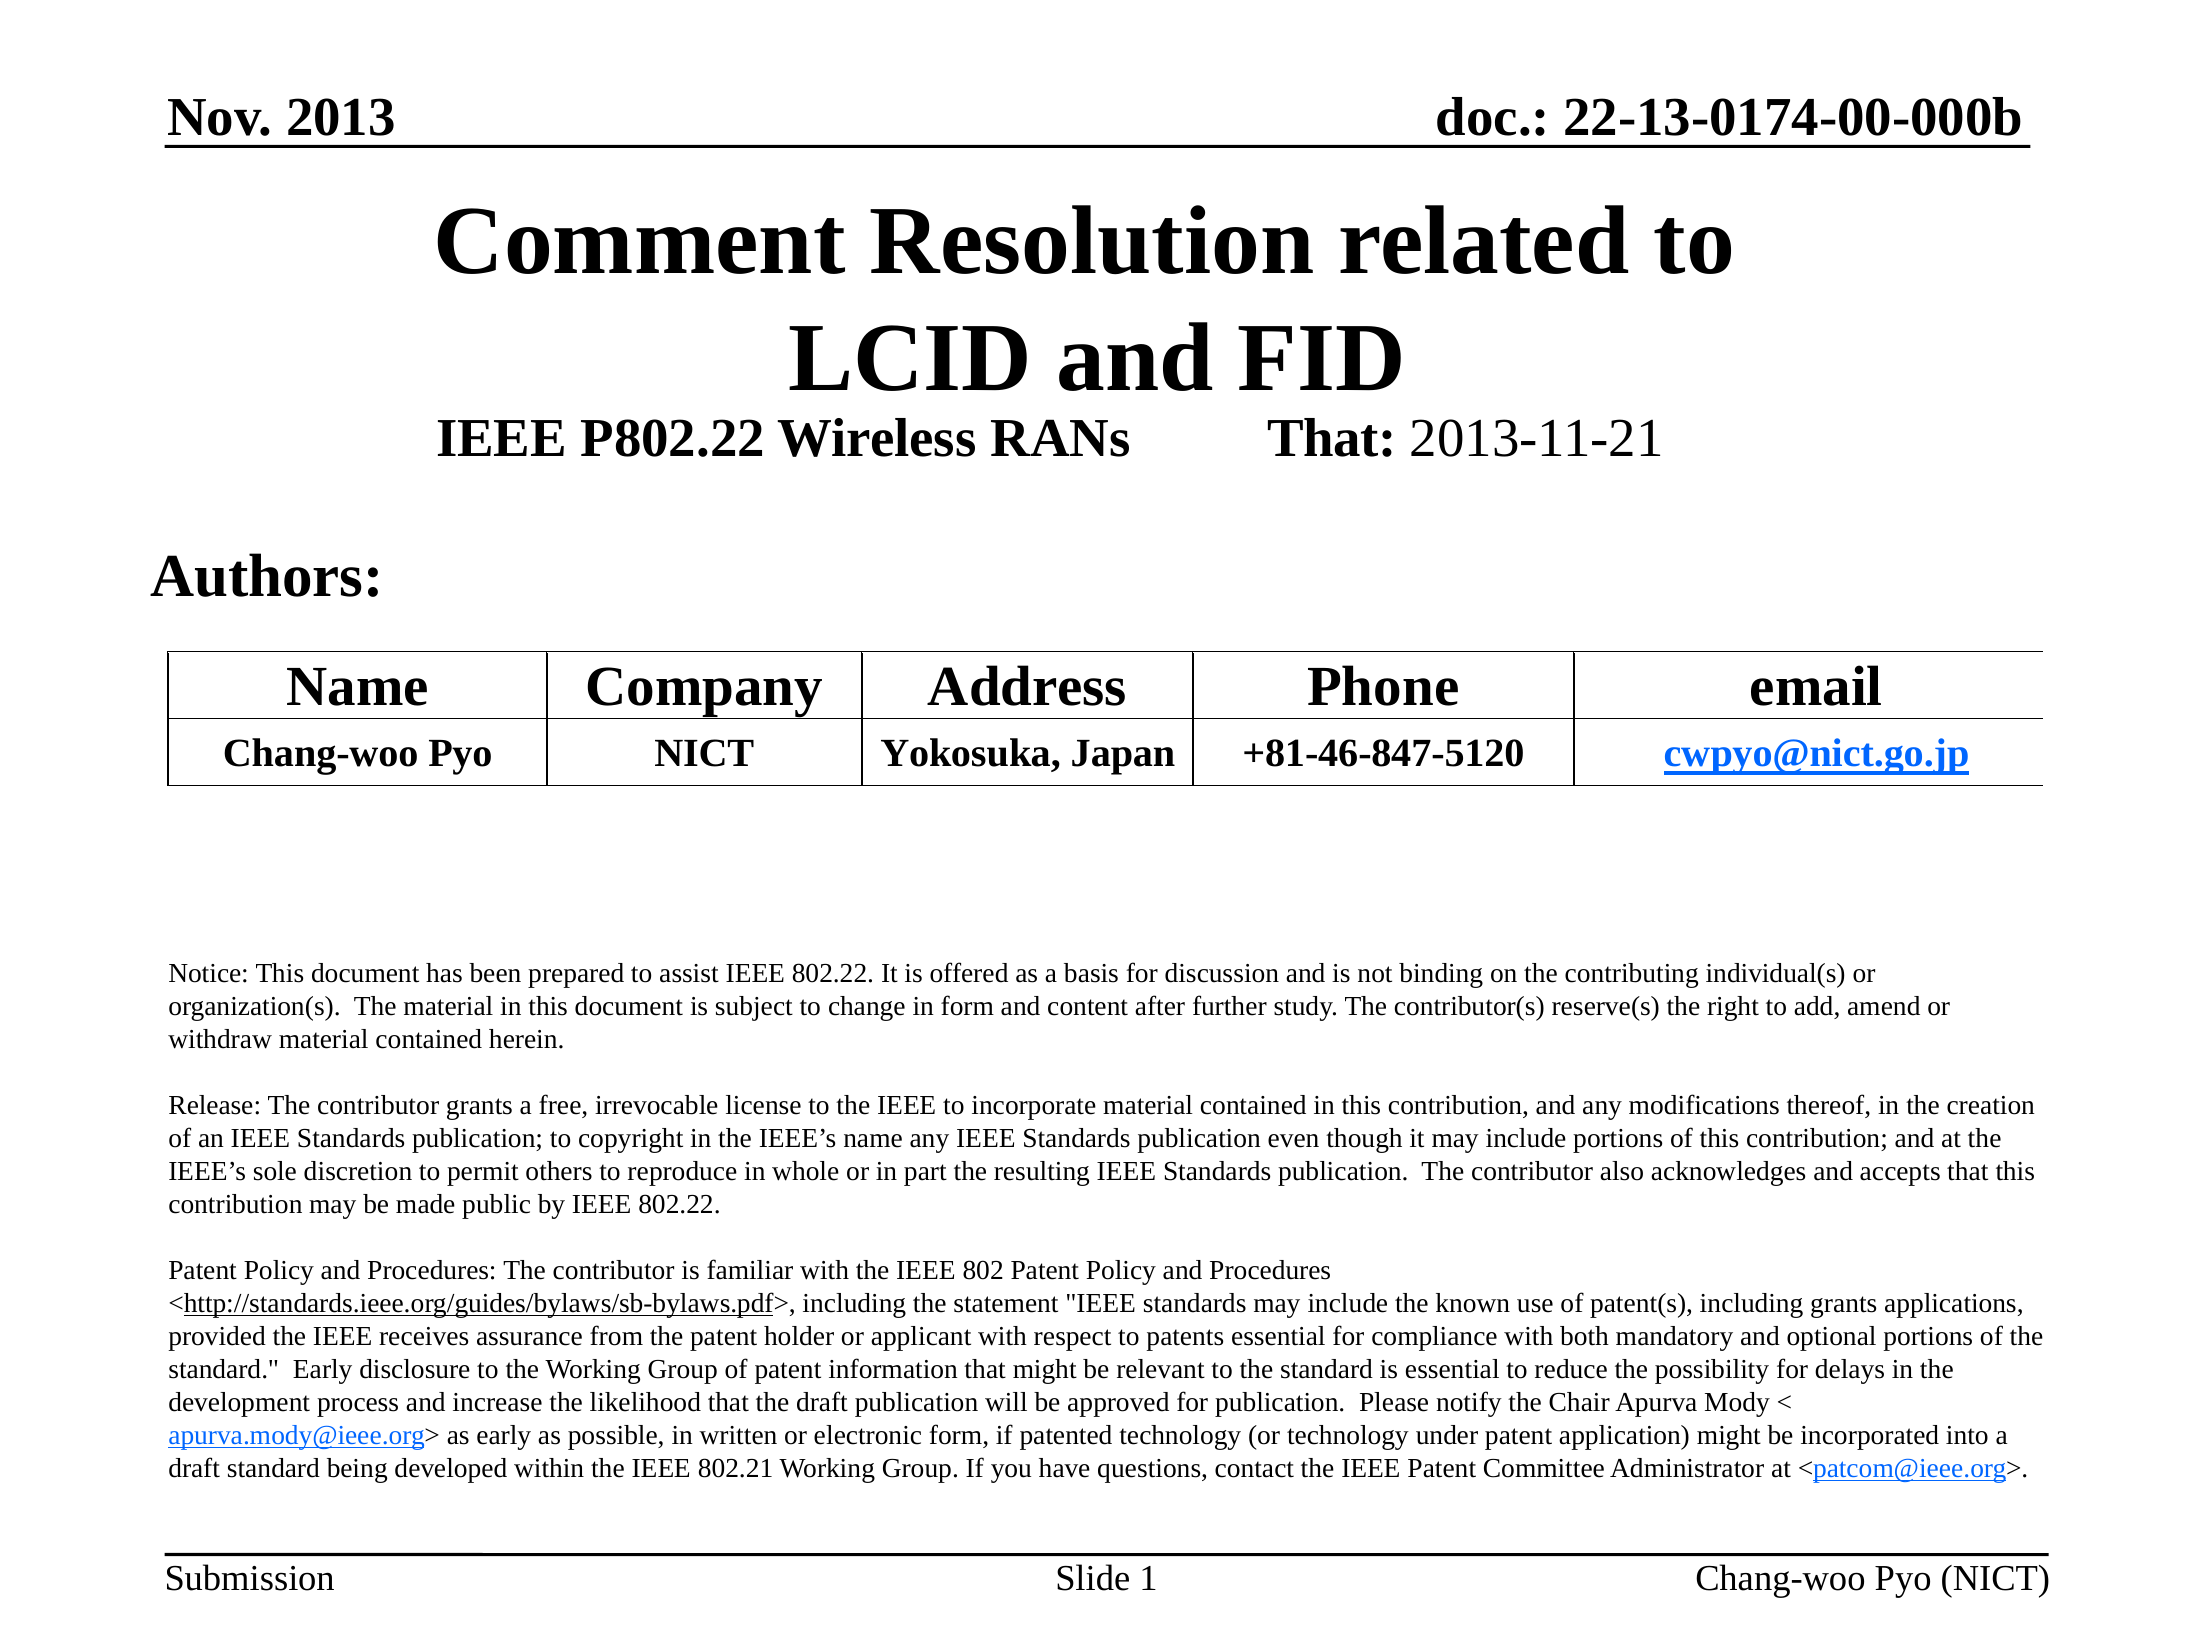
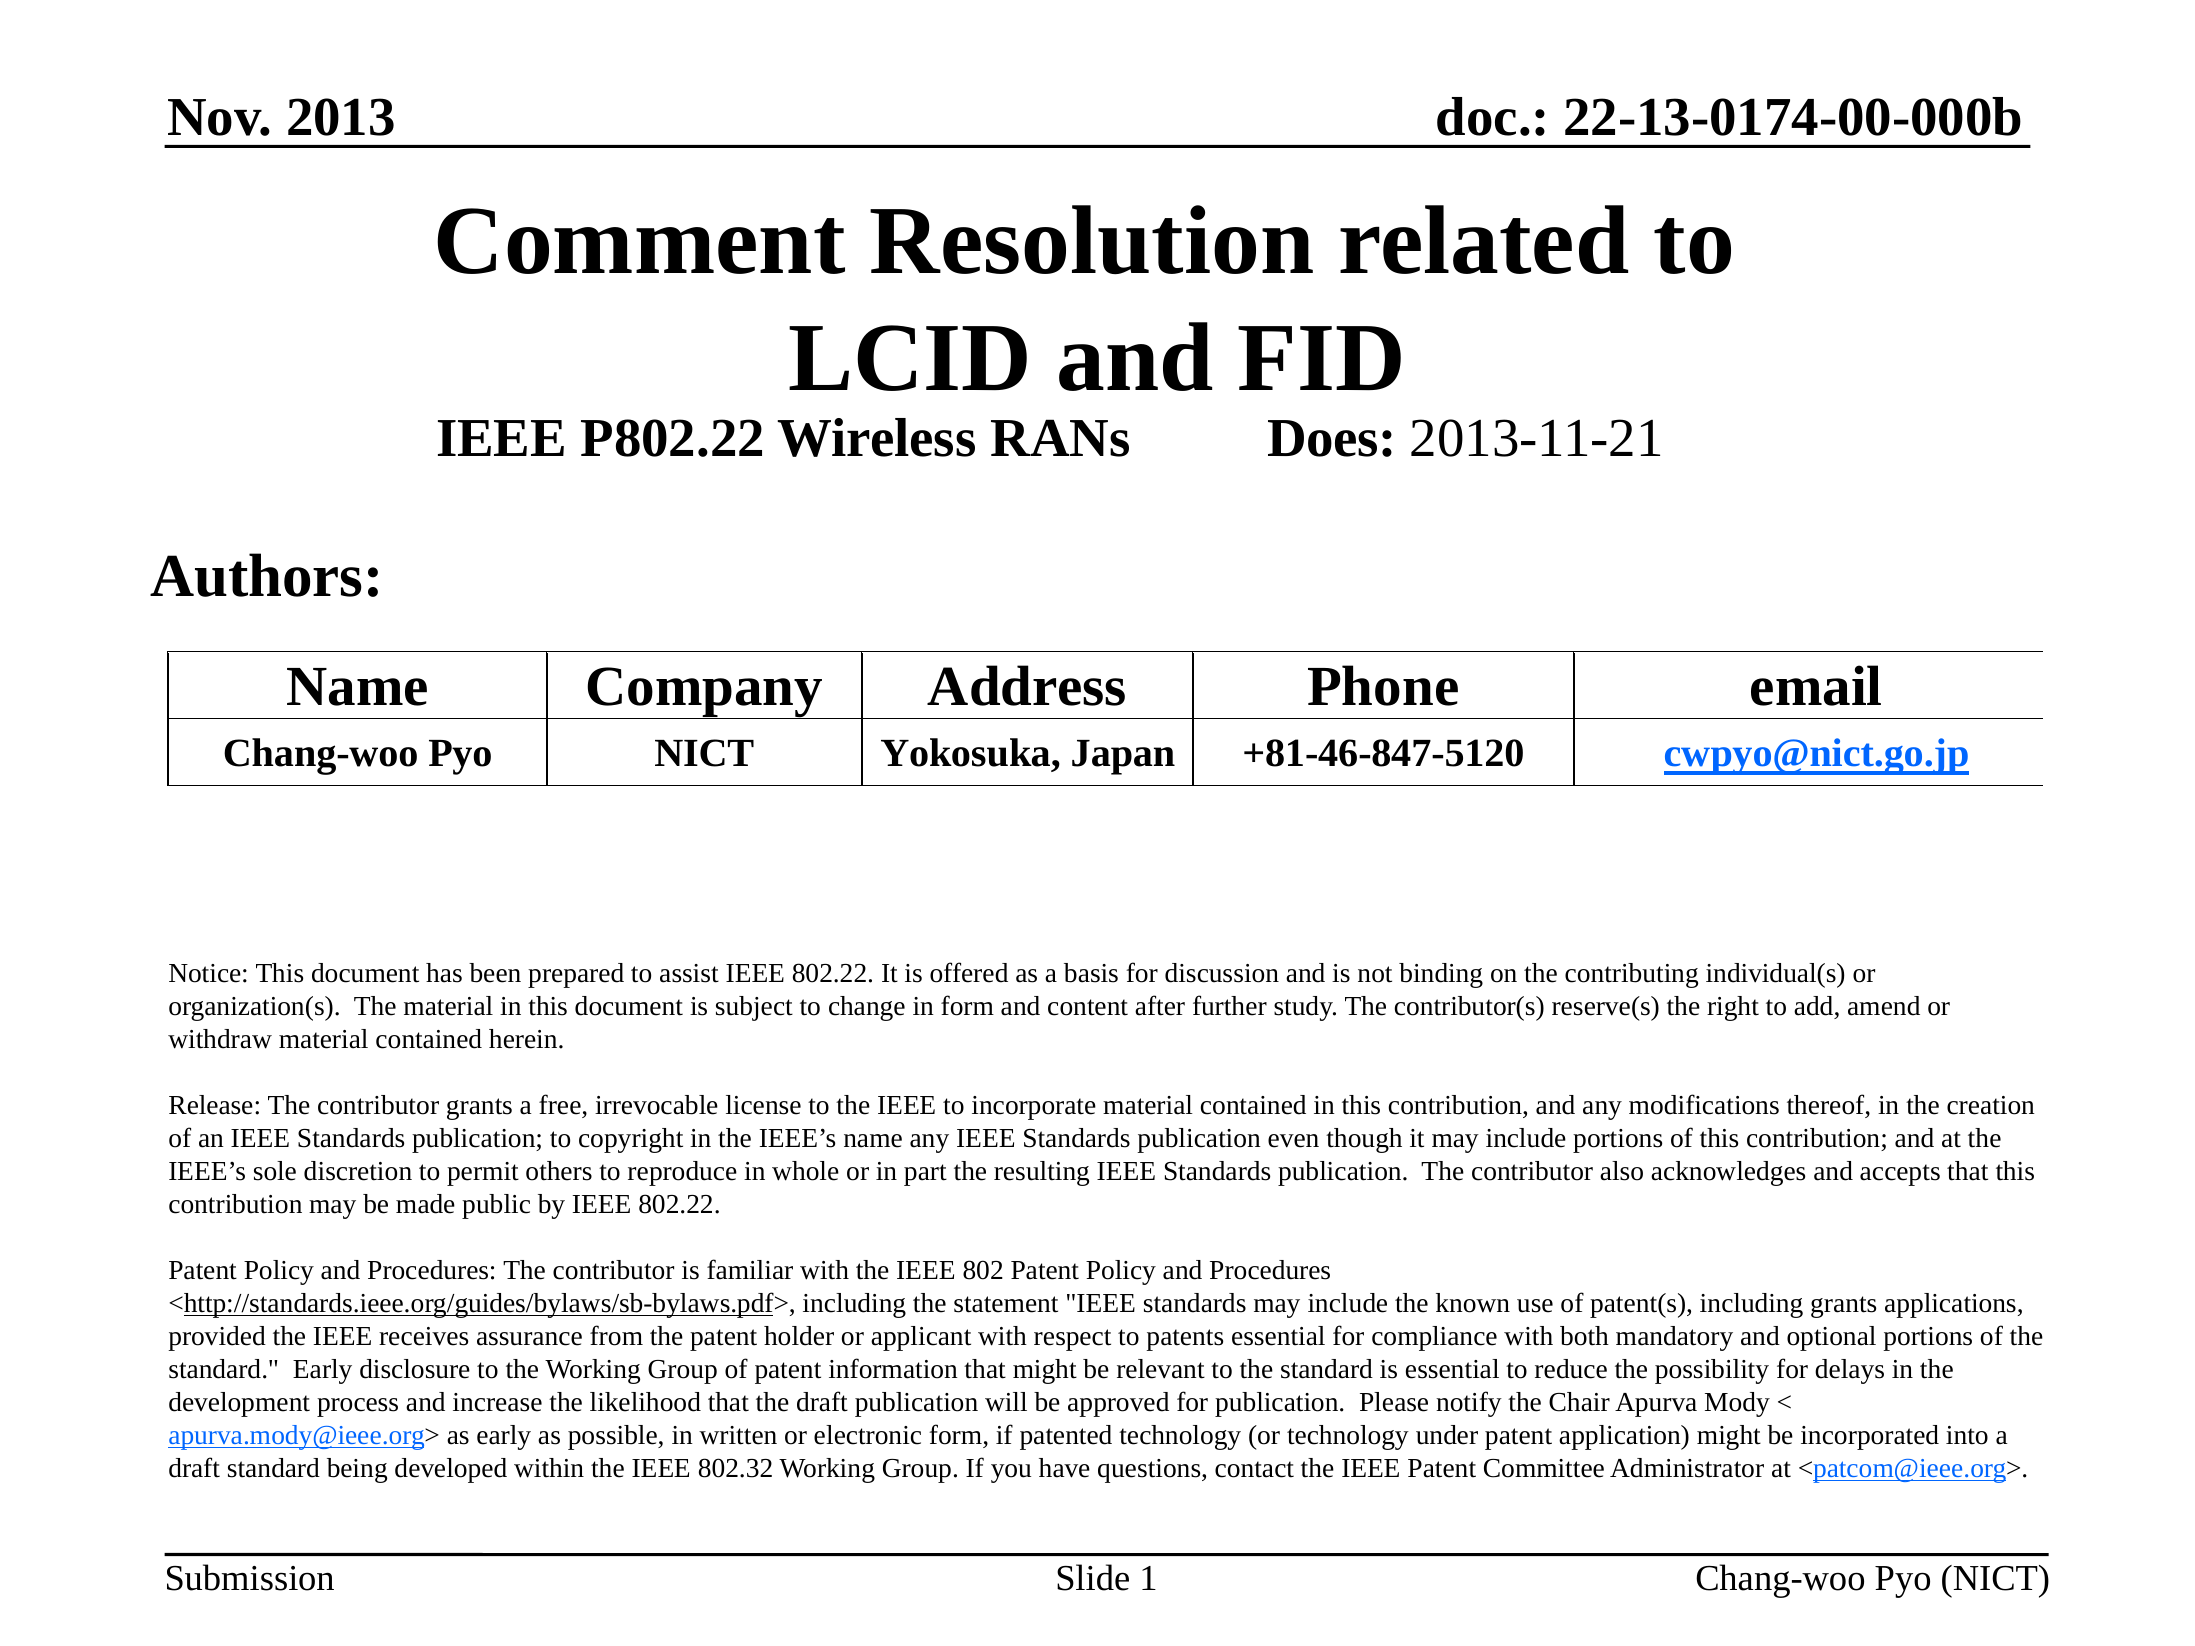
RANs That: That -> Does (1332, 438)
802.21: 802.21 -> 802.32 (736, 1469)
